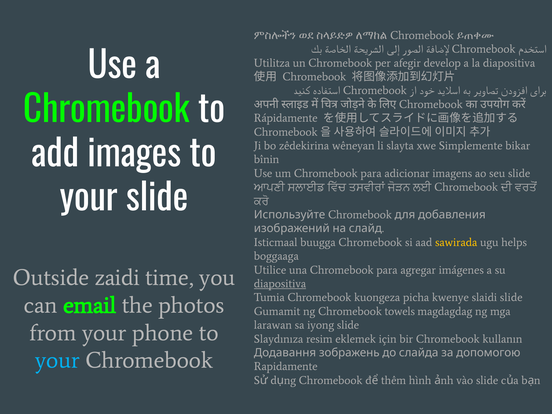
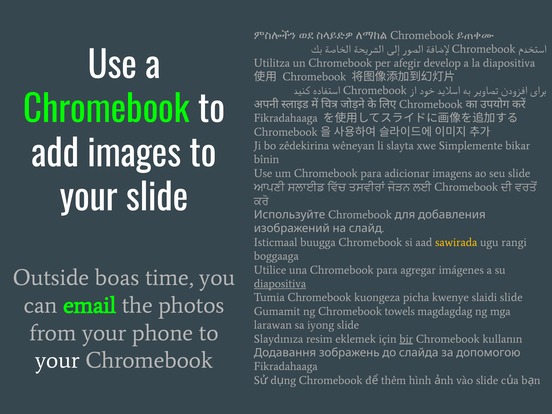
Rápidamente: Rápidamente -> Fikradahaaga (286, 118)
helps: helps -> rangi (514, 242)
zaidi: zaidi -> boas (117, 278)
bir underline: none -> present (406, 339)
your colour: light blue -> white (58, 360)
Rapidamente: Rapidamente -> Fikradahaaga (286, 366)
